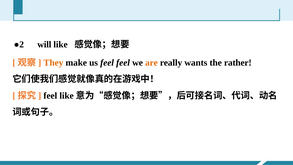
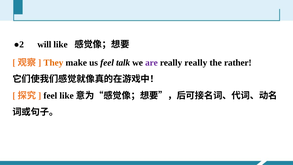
feel feel: feel -> talk (123, 63)
are colour: orange -> purple (151, 63)
really wants: wants -> really (196, 63)
